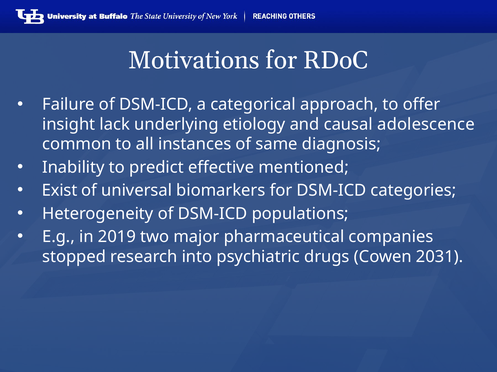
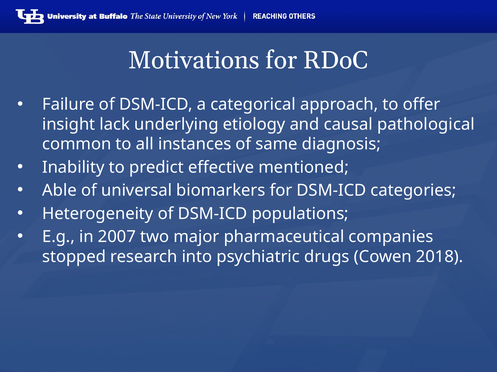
adolescence: adolescence -> pathological (426, 125)
Exist: Exist -> Able (60, 191)
2019: 2019 -> 2007 (117, 237)
2031: 2031 -> 2018 (440, 257)
